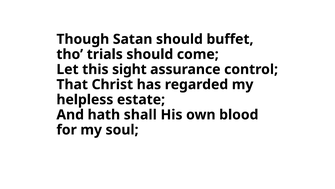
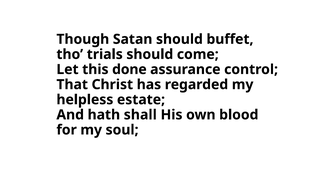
sight: sight -> done (129, 69)
